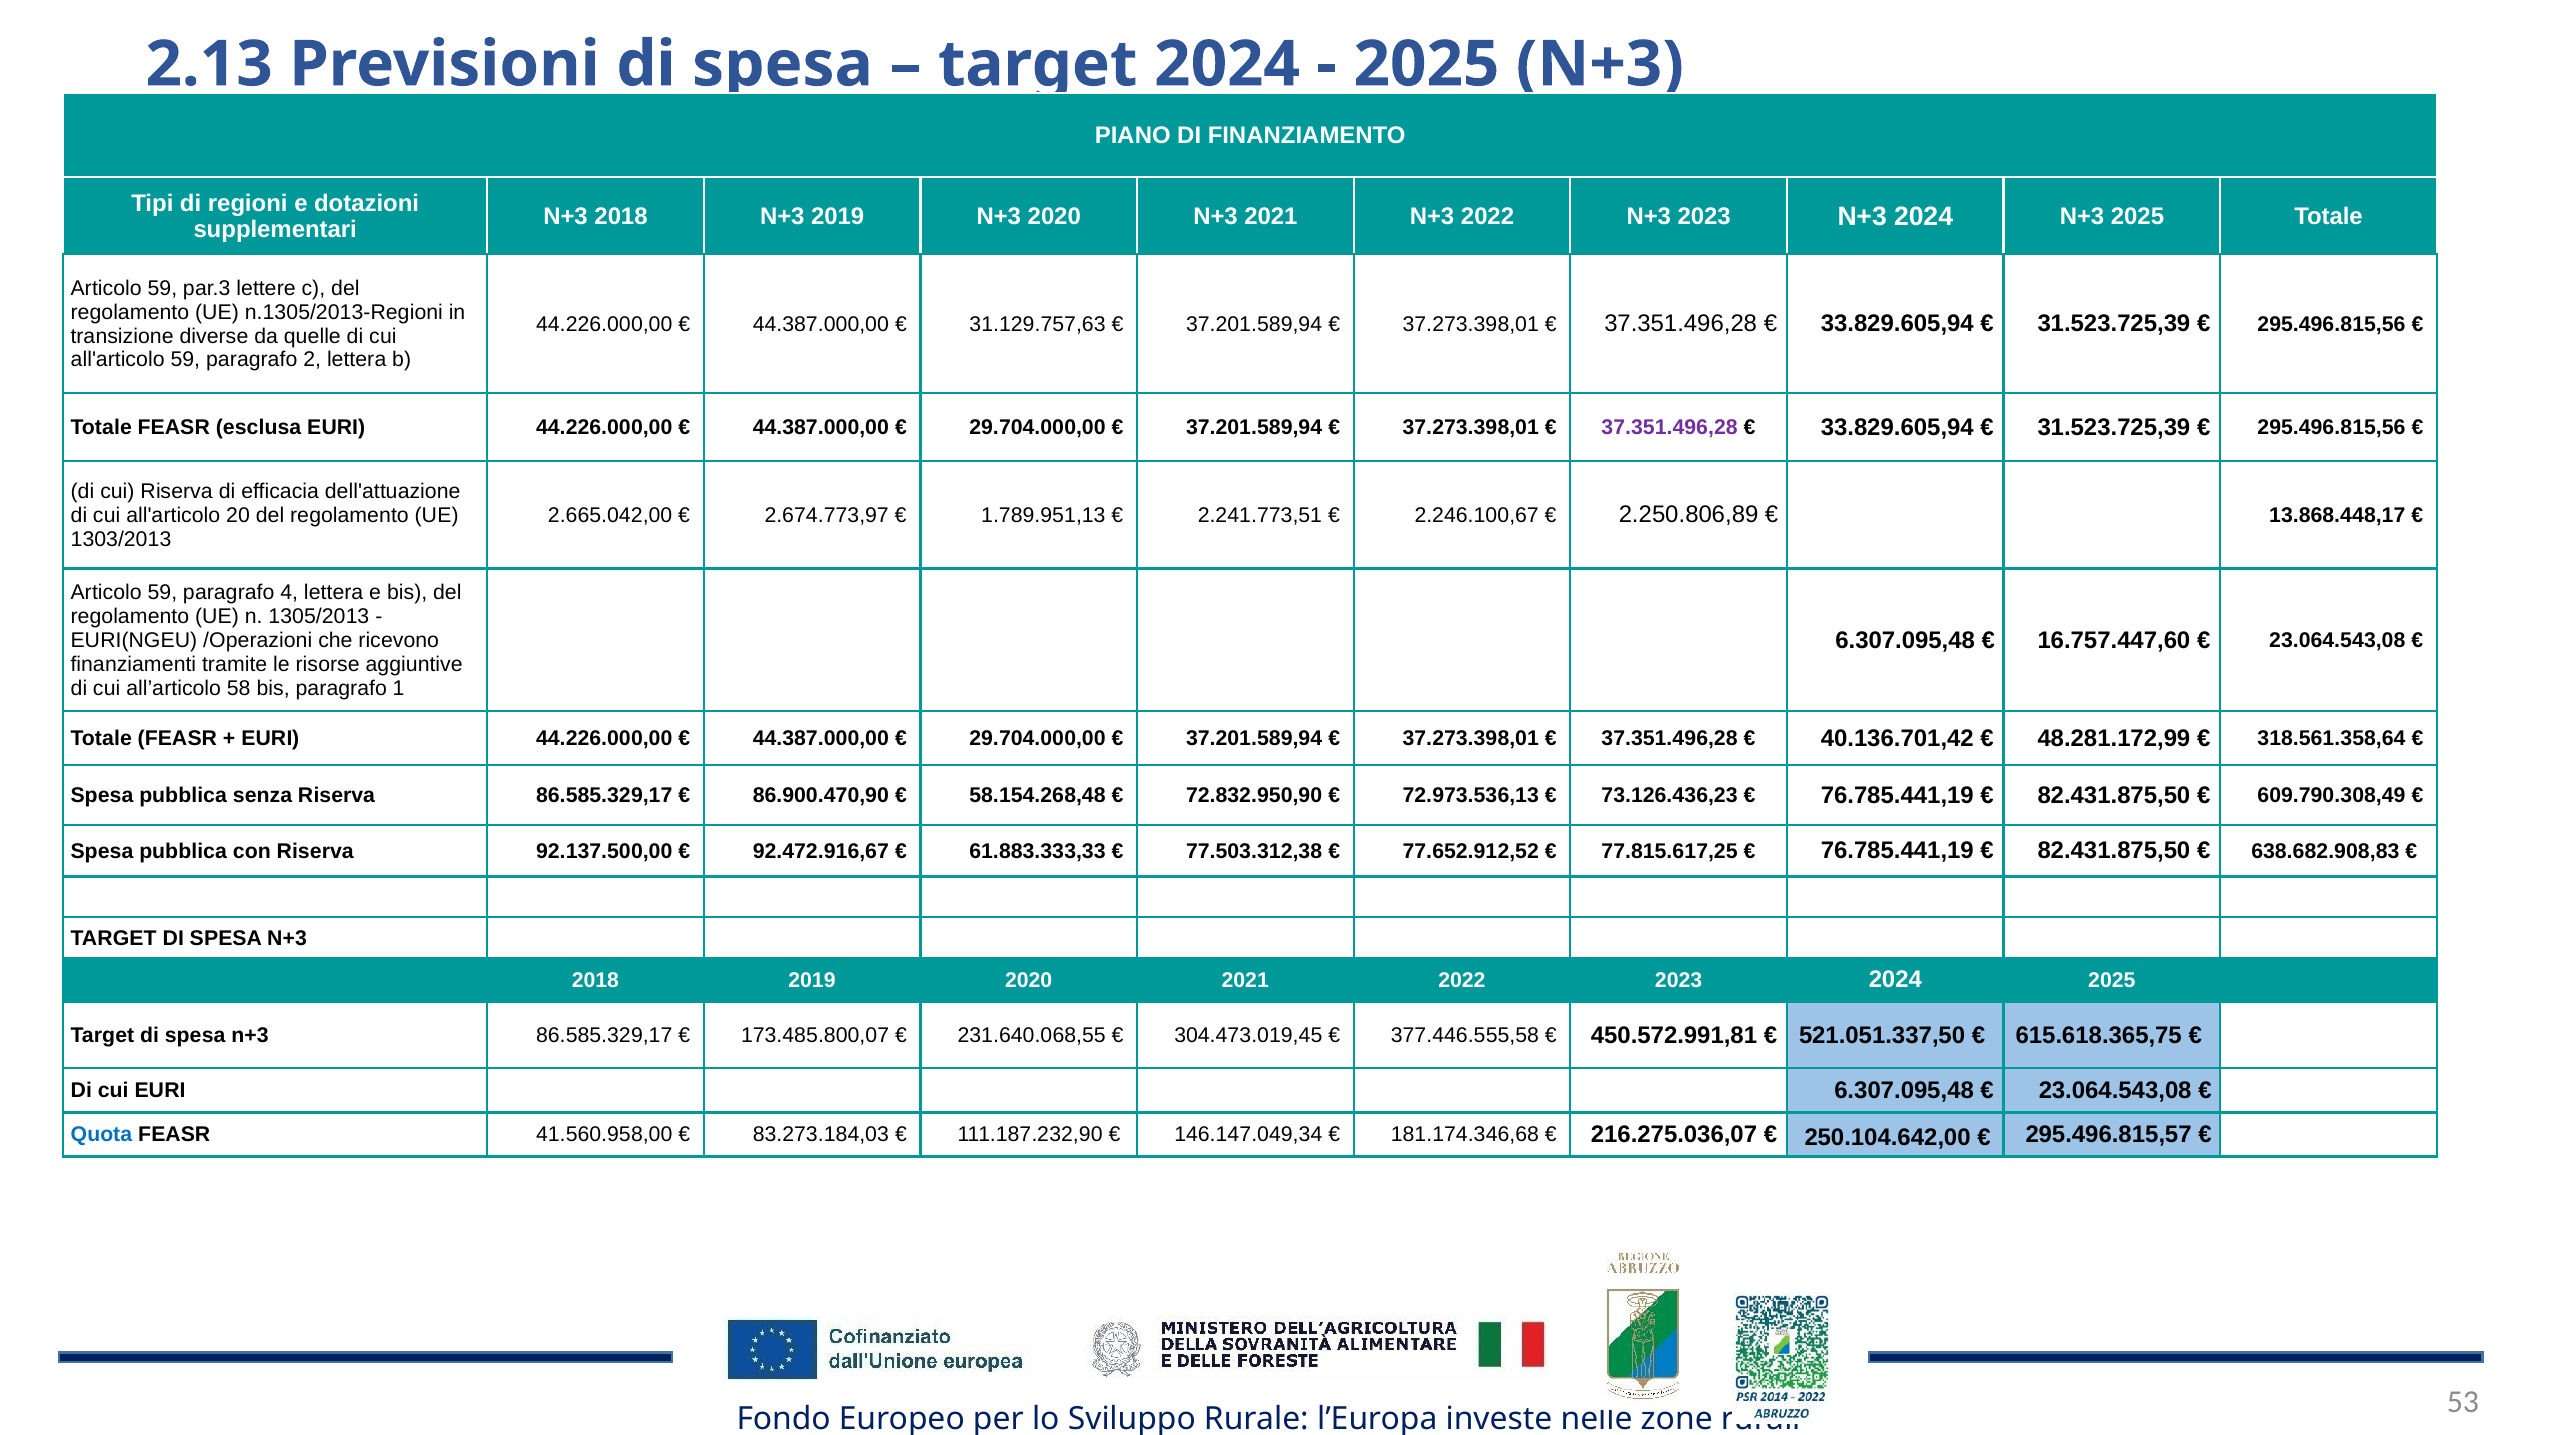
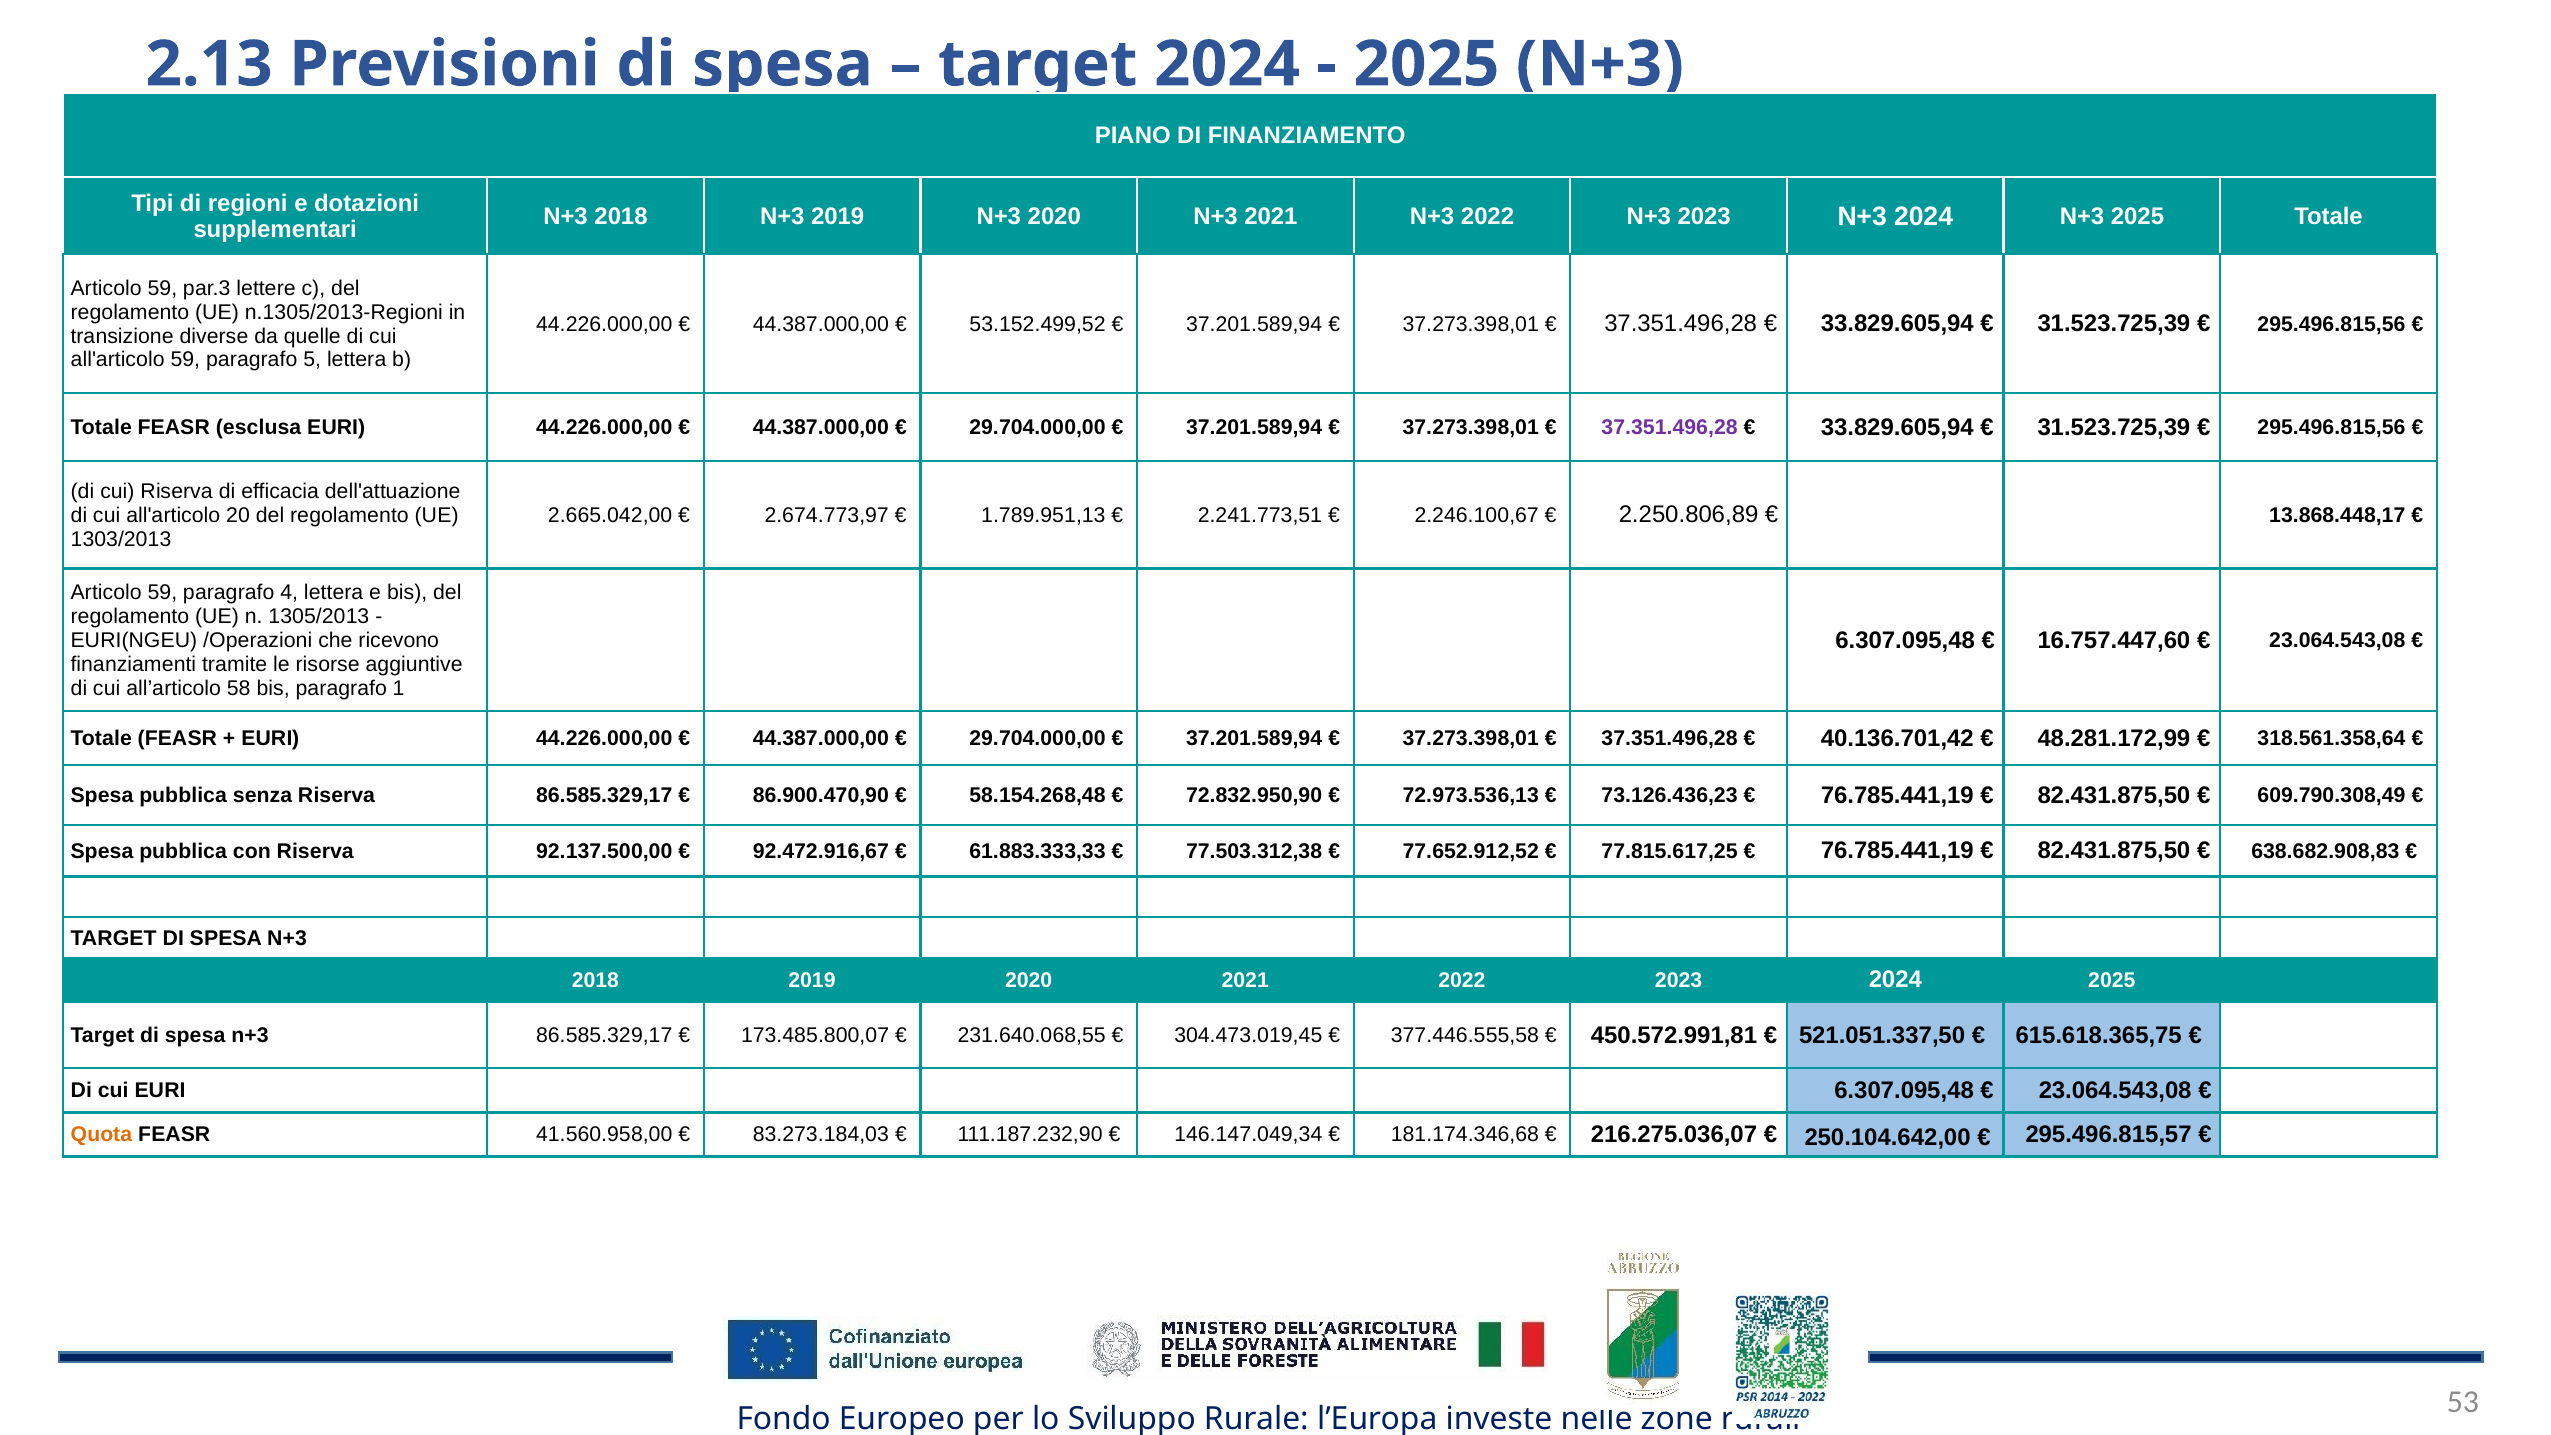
31.129.757,63: 31.129.757,63 -> 53.152.499,52 (1038, 324)
2: 2 -> 5 (312, 360)
Quota colour: blue -> orange (101, 1135)
